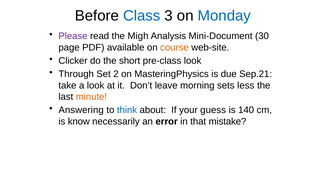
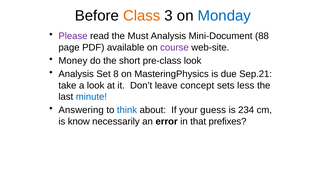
Class colour: blue -> orange (142, 16)
Migh: Migh -> Must (138, 36)
30: 30 -> 88 (262, 36)
course colour: orange -> purple (174, 48)
Clicker: Clicker -> Money (73, 61)
Through: Through -> Analysis (76, 74)
2: 2 -> 8 (116, 74)
morning: morning -> concept (197, 86)
minute colour: orange -> blue (91, 97)
140: 140 -> 234 (246, 110)
mistake: mistake -> prefixes (228, 122)
